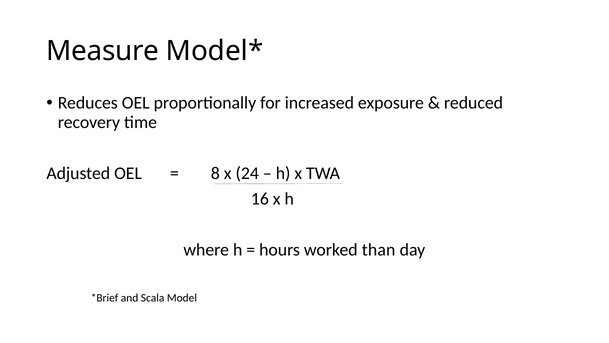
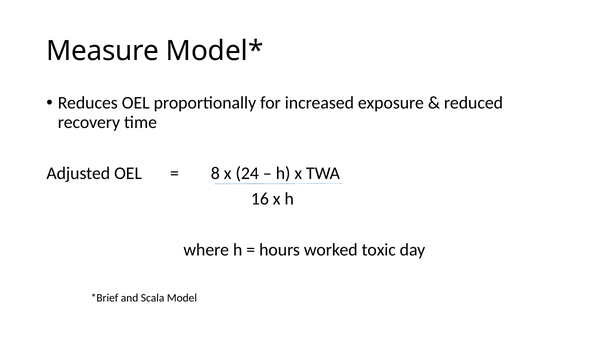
than: than -> toxic (379, 250)
